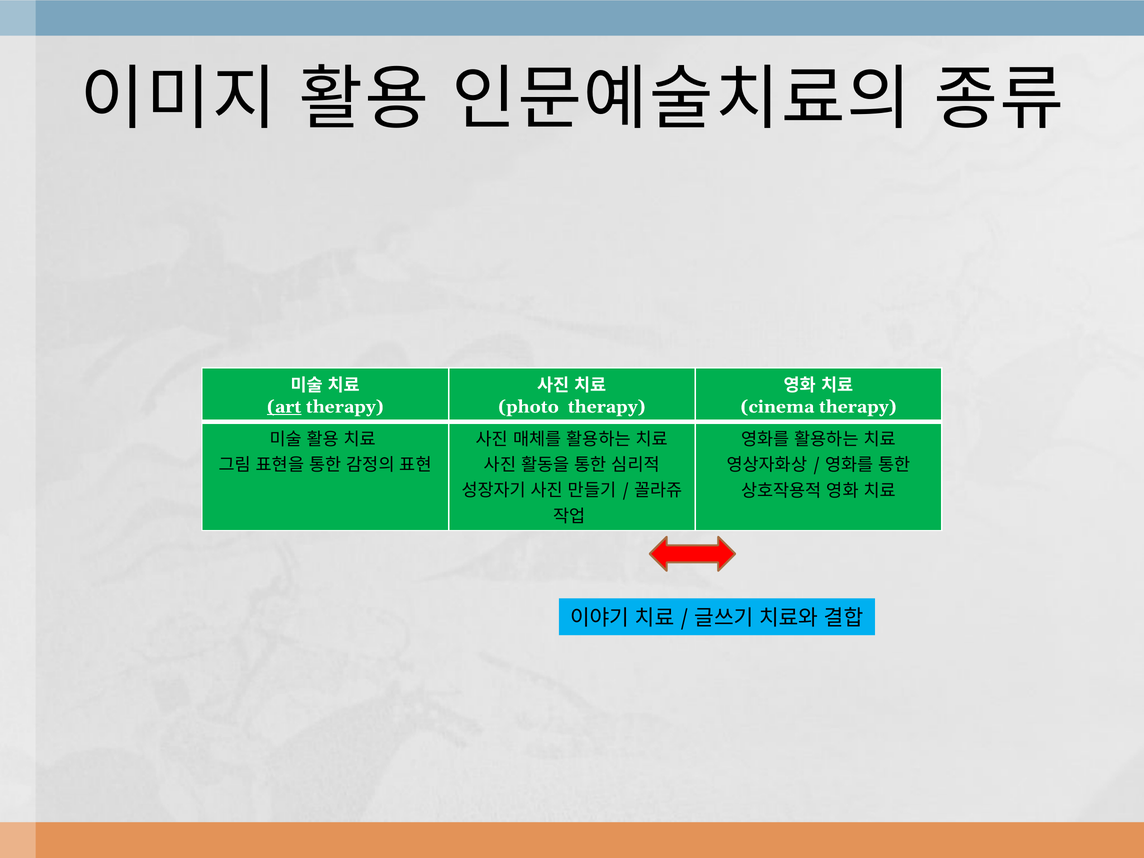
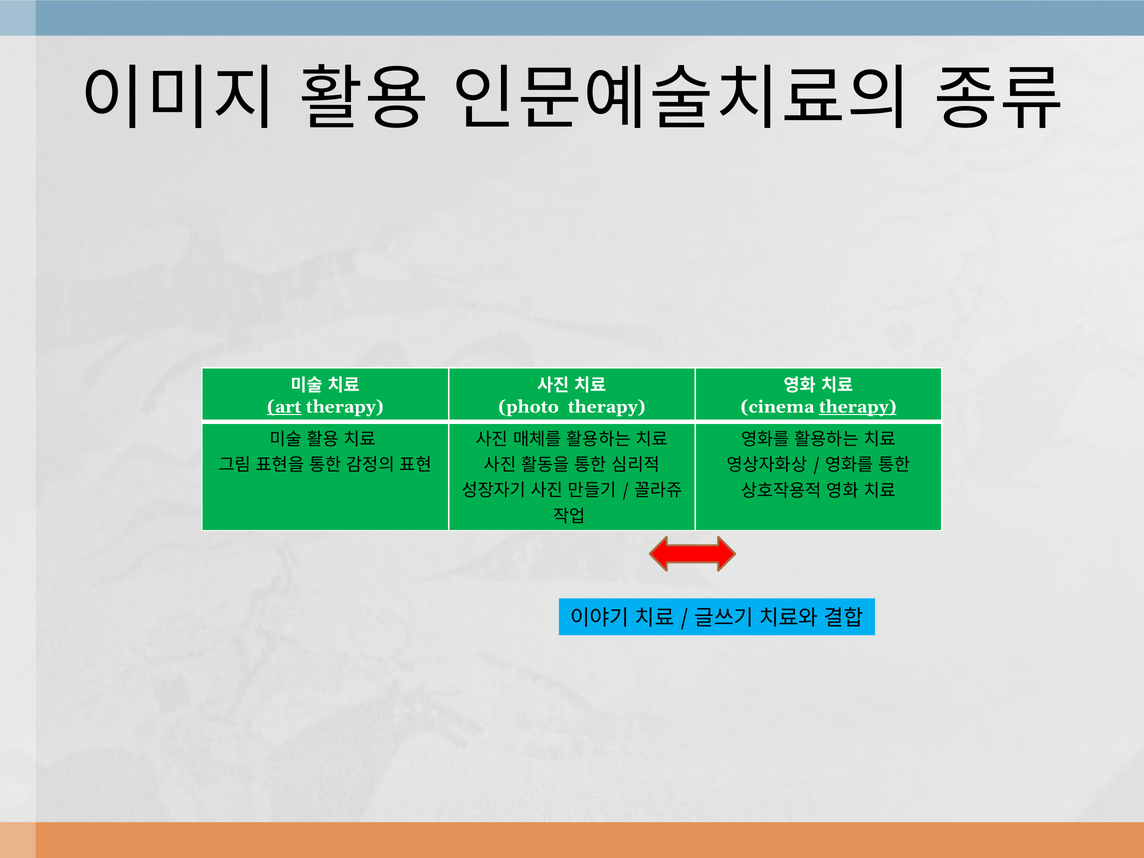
therapy underline: none -> present (858, 407)
